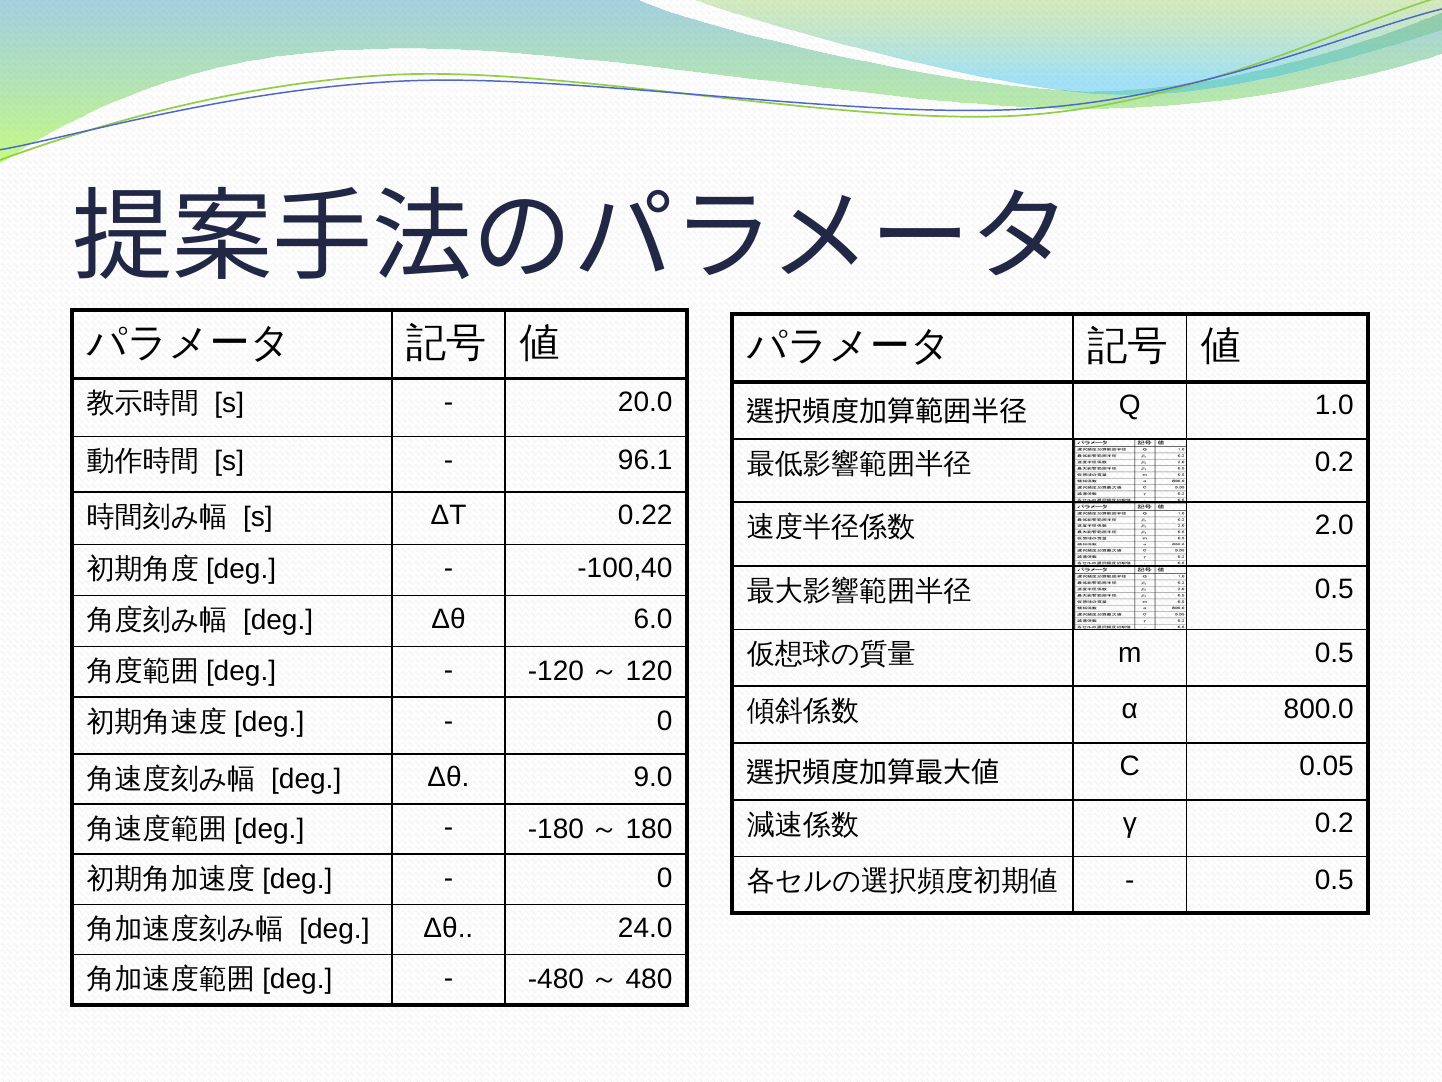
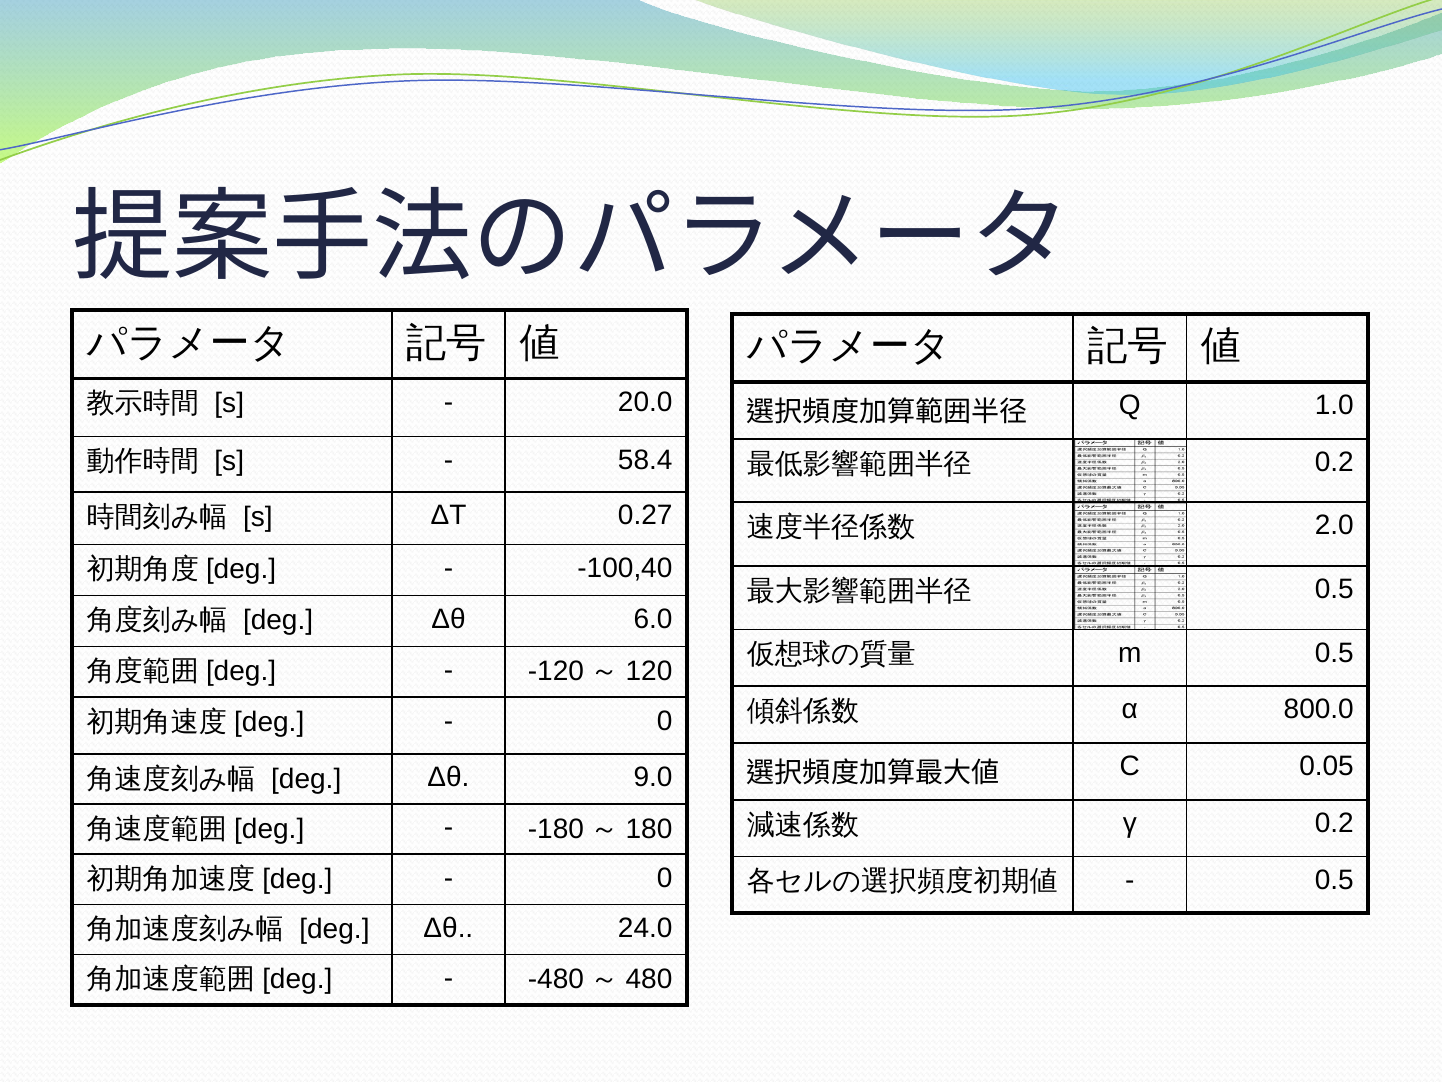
96.1: 96.1 -> 58.4 (645, 460)
0.22: 0.22 -> 0.27 (645, 515)
